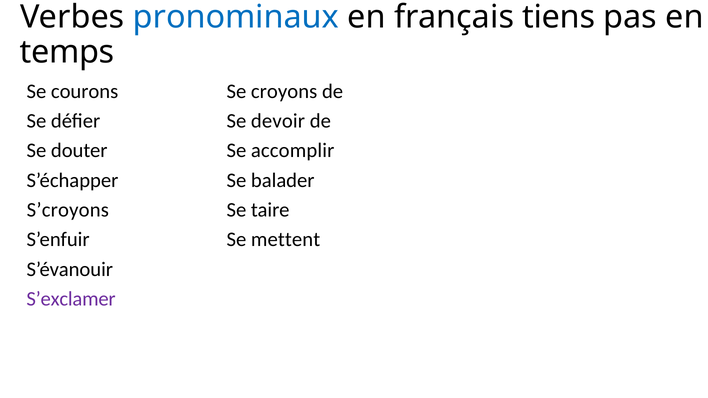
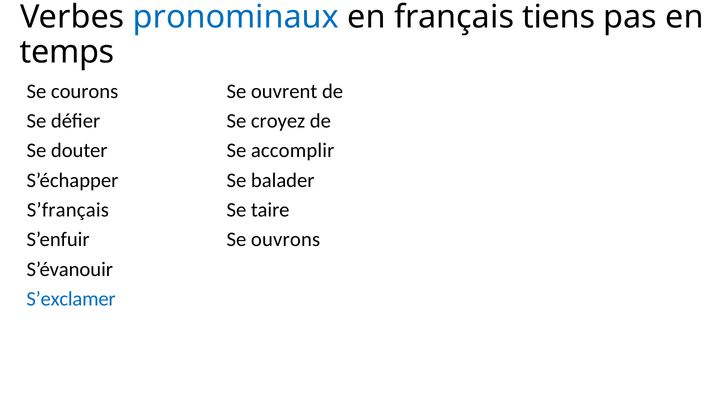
croyons: croyons -> ouvrent (284, 91)
devoir: devoir -> croyez (278, 121)
S’croyons: S’croyons -> S’français (68, 210)
mettent: mettent -> ouvrons (286, 240)
S’exclamer colour: purple -> blue (71, 299)
